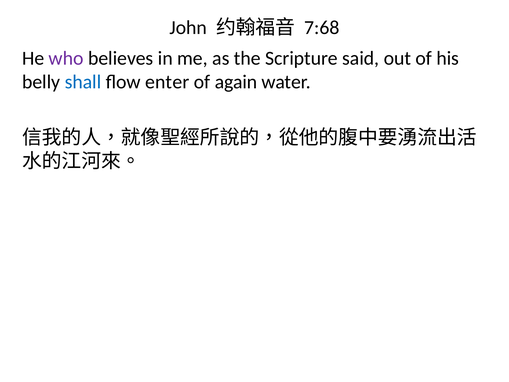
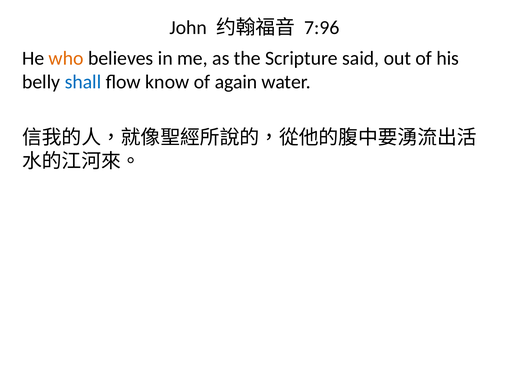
7:68: 7:68 -> 7:96 (322, 28)
who colour: purple -> orange (66, 58)
enter: enter -> know (167, 82)
